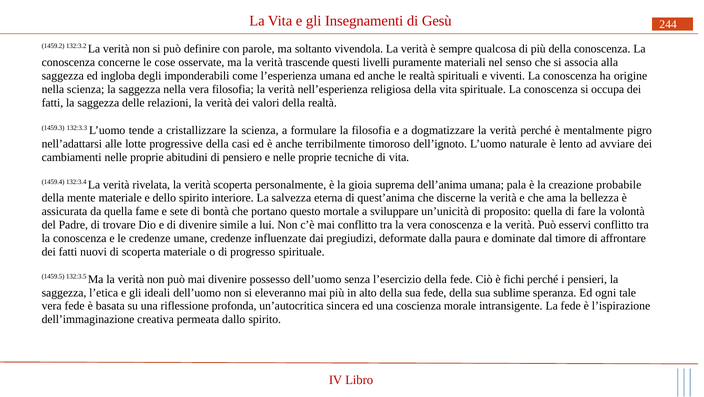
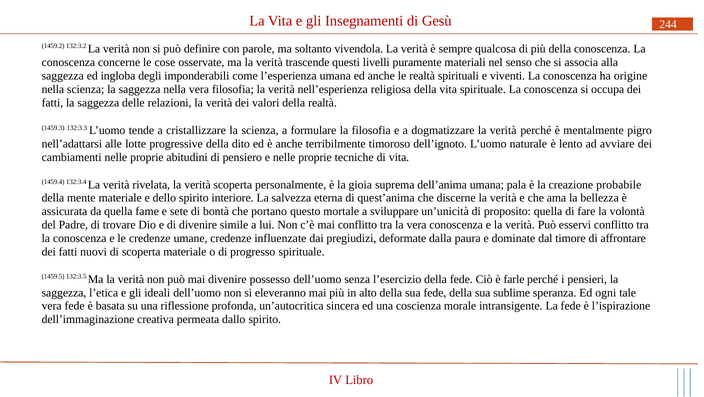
casi: casi -> dito (241, 144)
fichi: fichi -> farle (514, 279)
